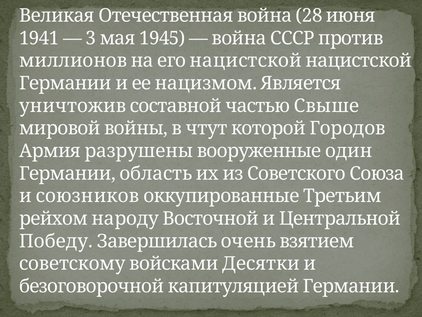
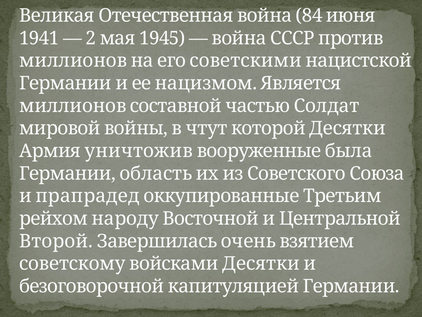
28: 28 -> 84 (309, 16)
3: 3 -> 2 (91, 38)
его нацистской: нацистской -> советскими (246, 61)
уничтожив: уничтожив -> миллионов (73, 106)
Свыше: Свыше -> Солдат (327, 106)
которой Городов: Городов -> Десятки (347, 128)
разрушены: разрушены -> уничтожив (139, 151)
один: один -> была (349, 151)
союзников: союзников -> прапрадед (88, 196)
Победу: Победу -> Второй (56, 241)
